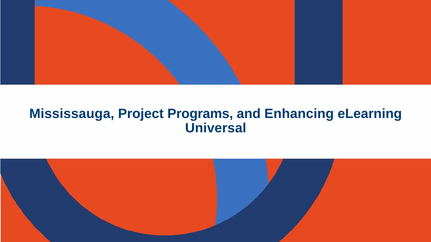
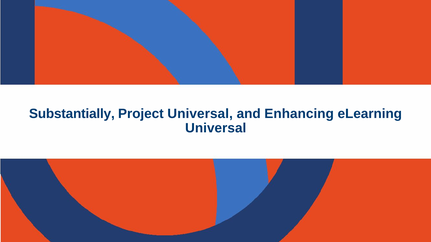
Mississauga: Mississauga -> Substantially (72, 114)
Project Programs: Programs -> Universal (200, 114)
